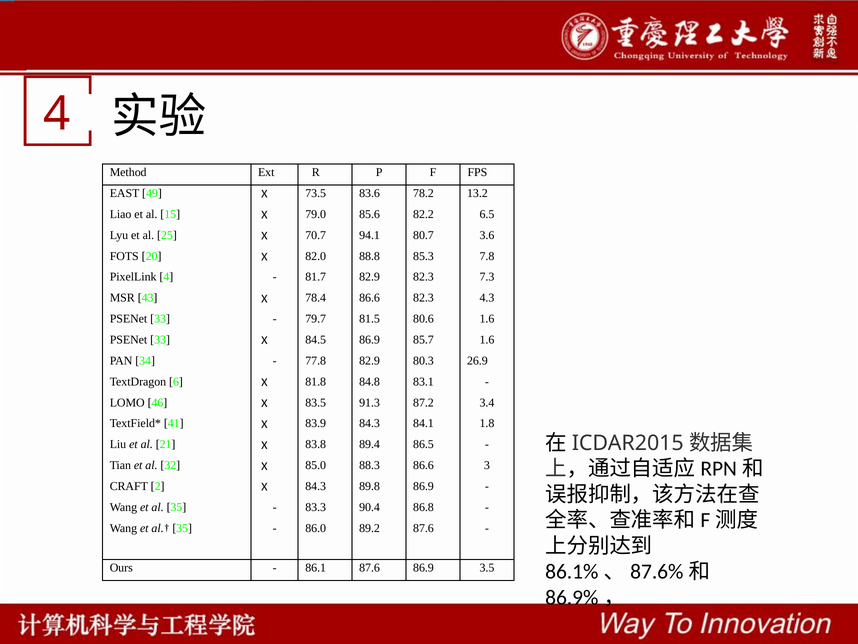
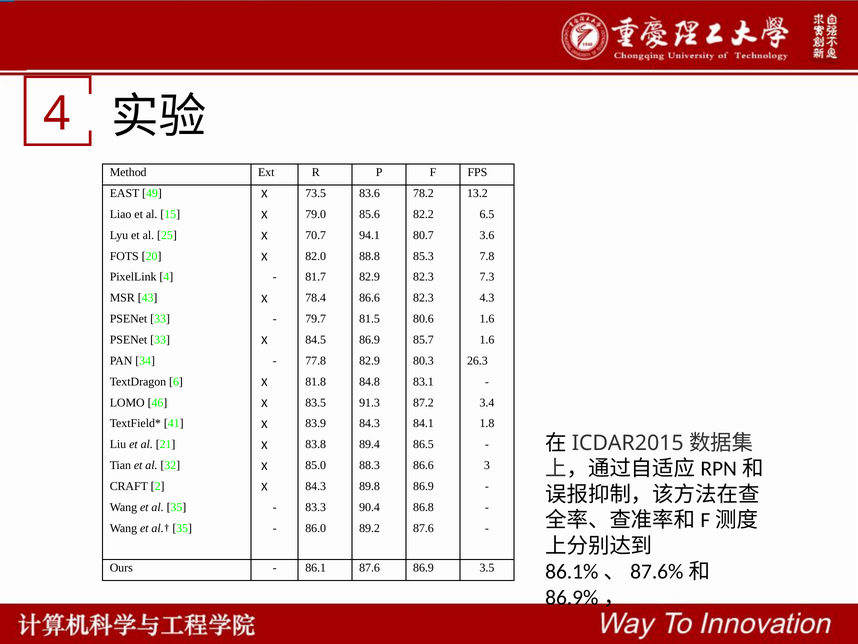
26.9: 26.9 -> 26.3 (477, 360)
